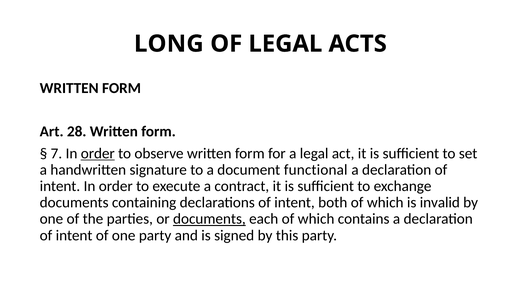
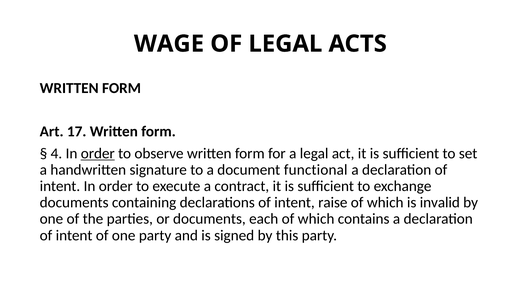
LONG: LONG -> WAGE (169, 44)
28: 28 -> 17 (77, 132)
7: 7 -> 4 (56, 153)
both: both -> raise (333, 203)
documents underline: present -> none (209, 219)
